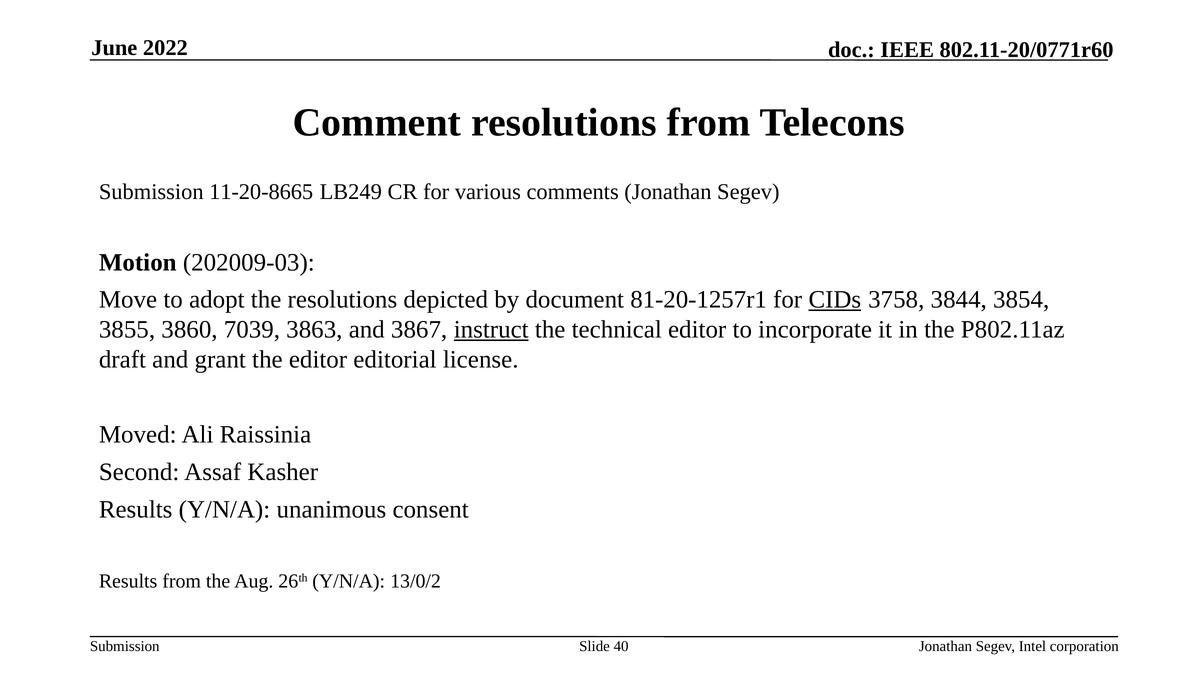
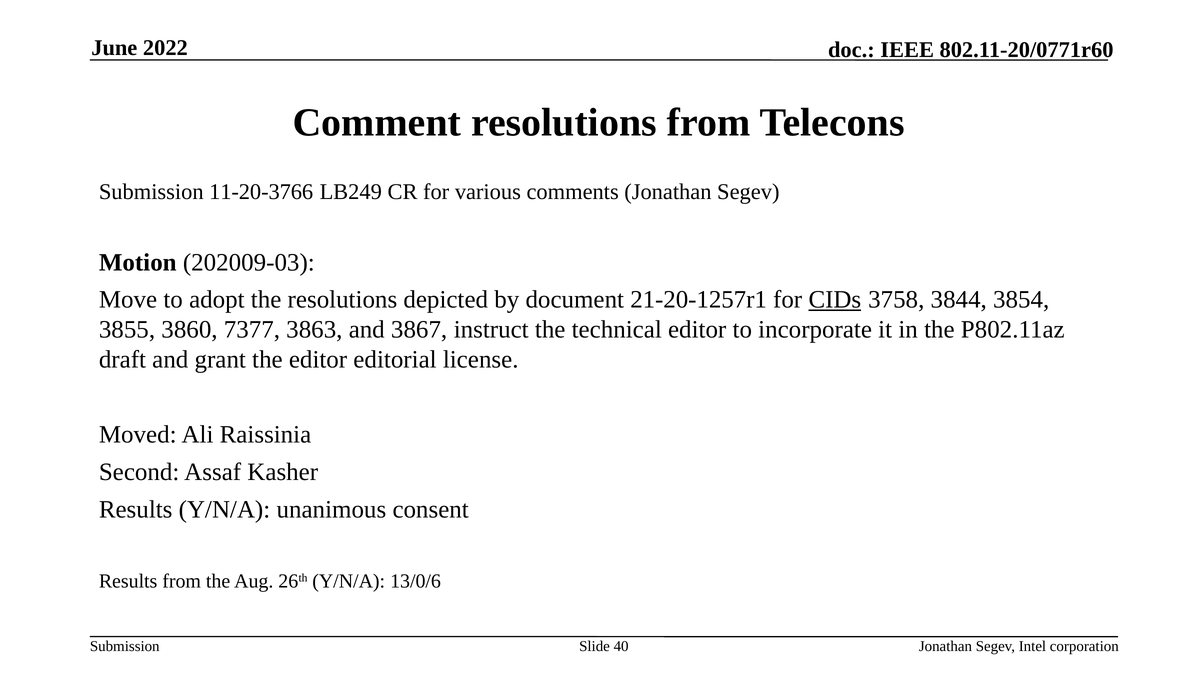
11-20-8665: 11-20-8665 -> 11-20-3766 (261, 192)
81-20-1257r1: 81-20-1257r1 -> 21-20-1257r1 (699, 300)
7039: 7039 -> 7377 (252, 330)
instruct underline: present -> none (491, 330)
13/0/2: 13/0/2 -> 13/0/6 (416, 581)
